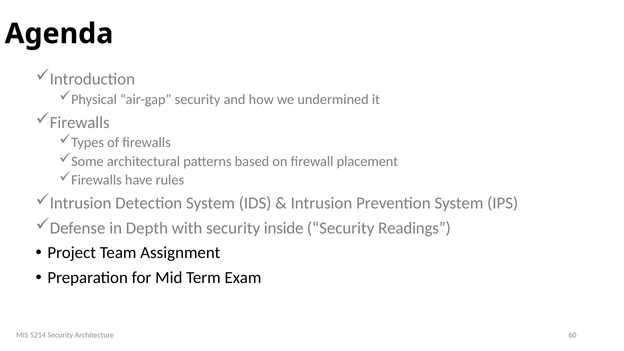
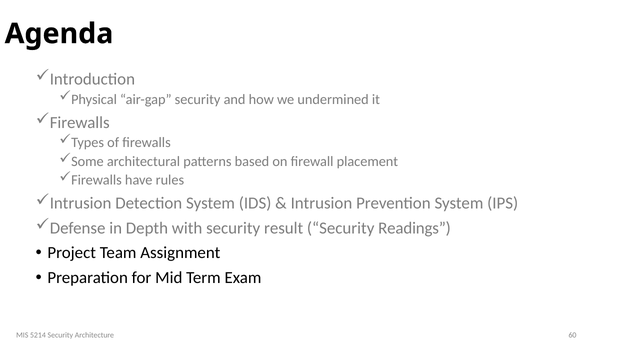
inside: inside -> result (284, 228)
